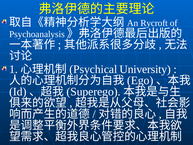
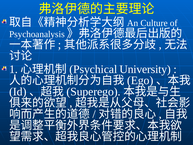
Rycroft: Rycroft -> Culture (154, 23)
